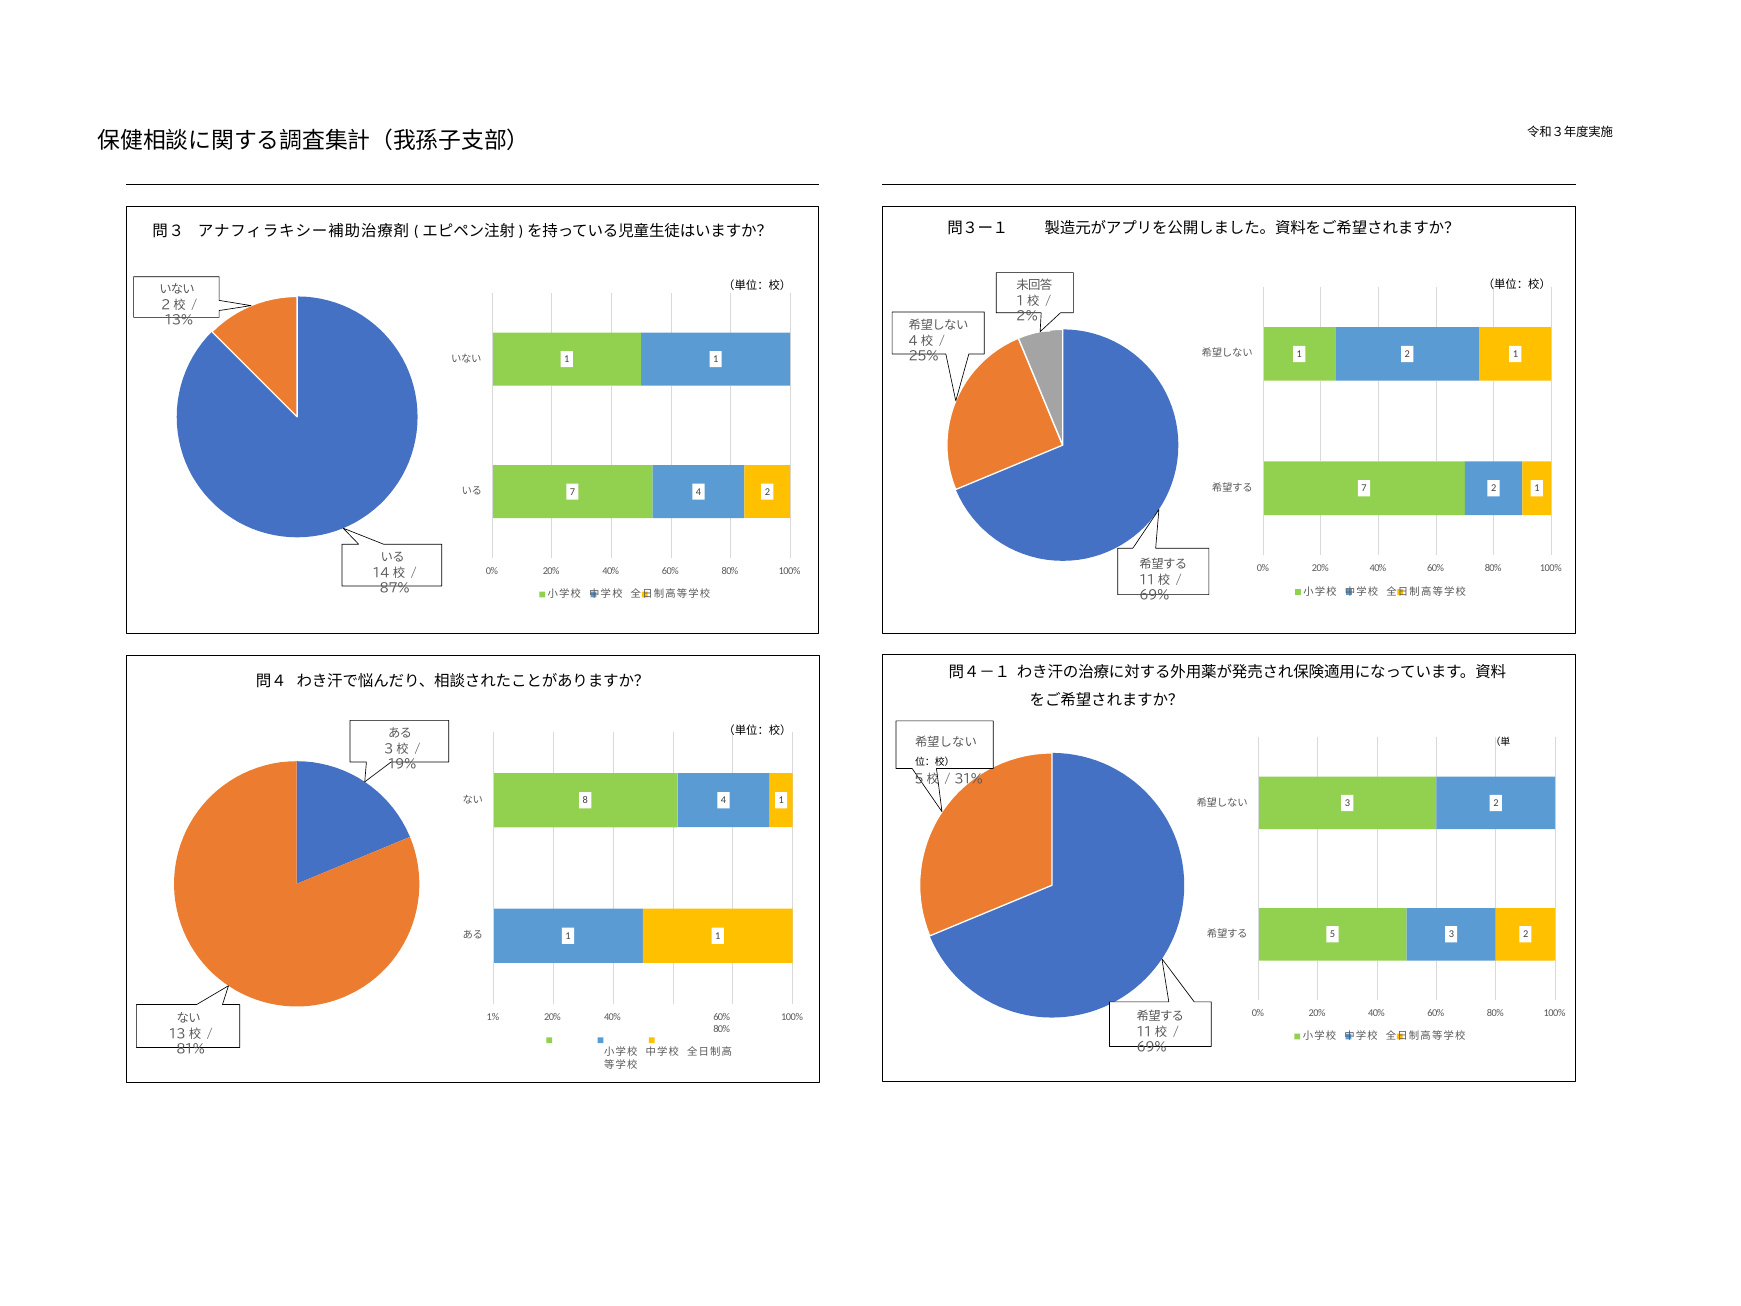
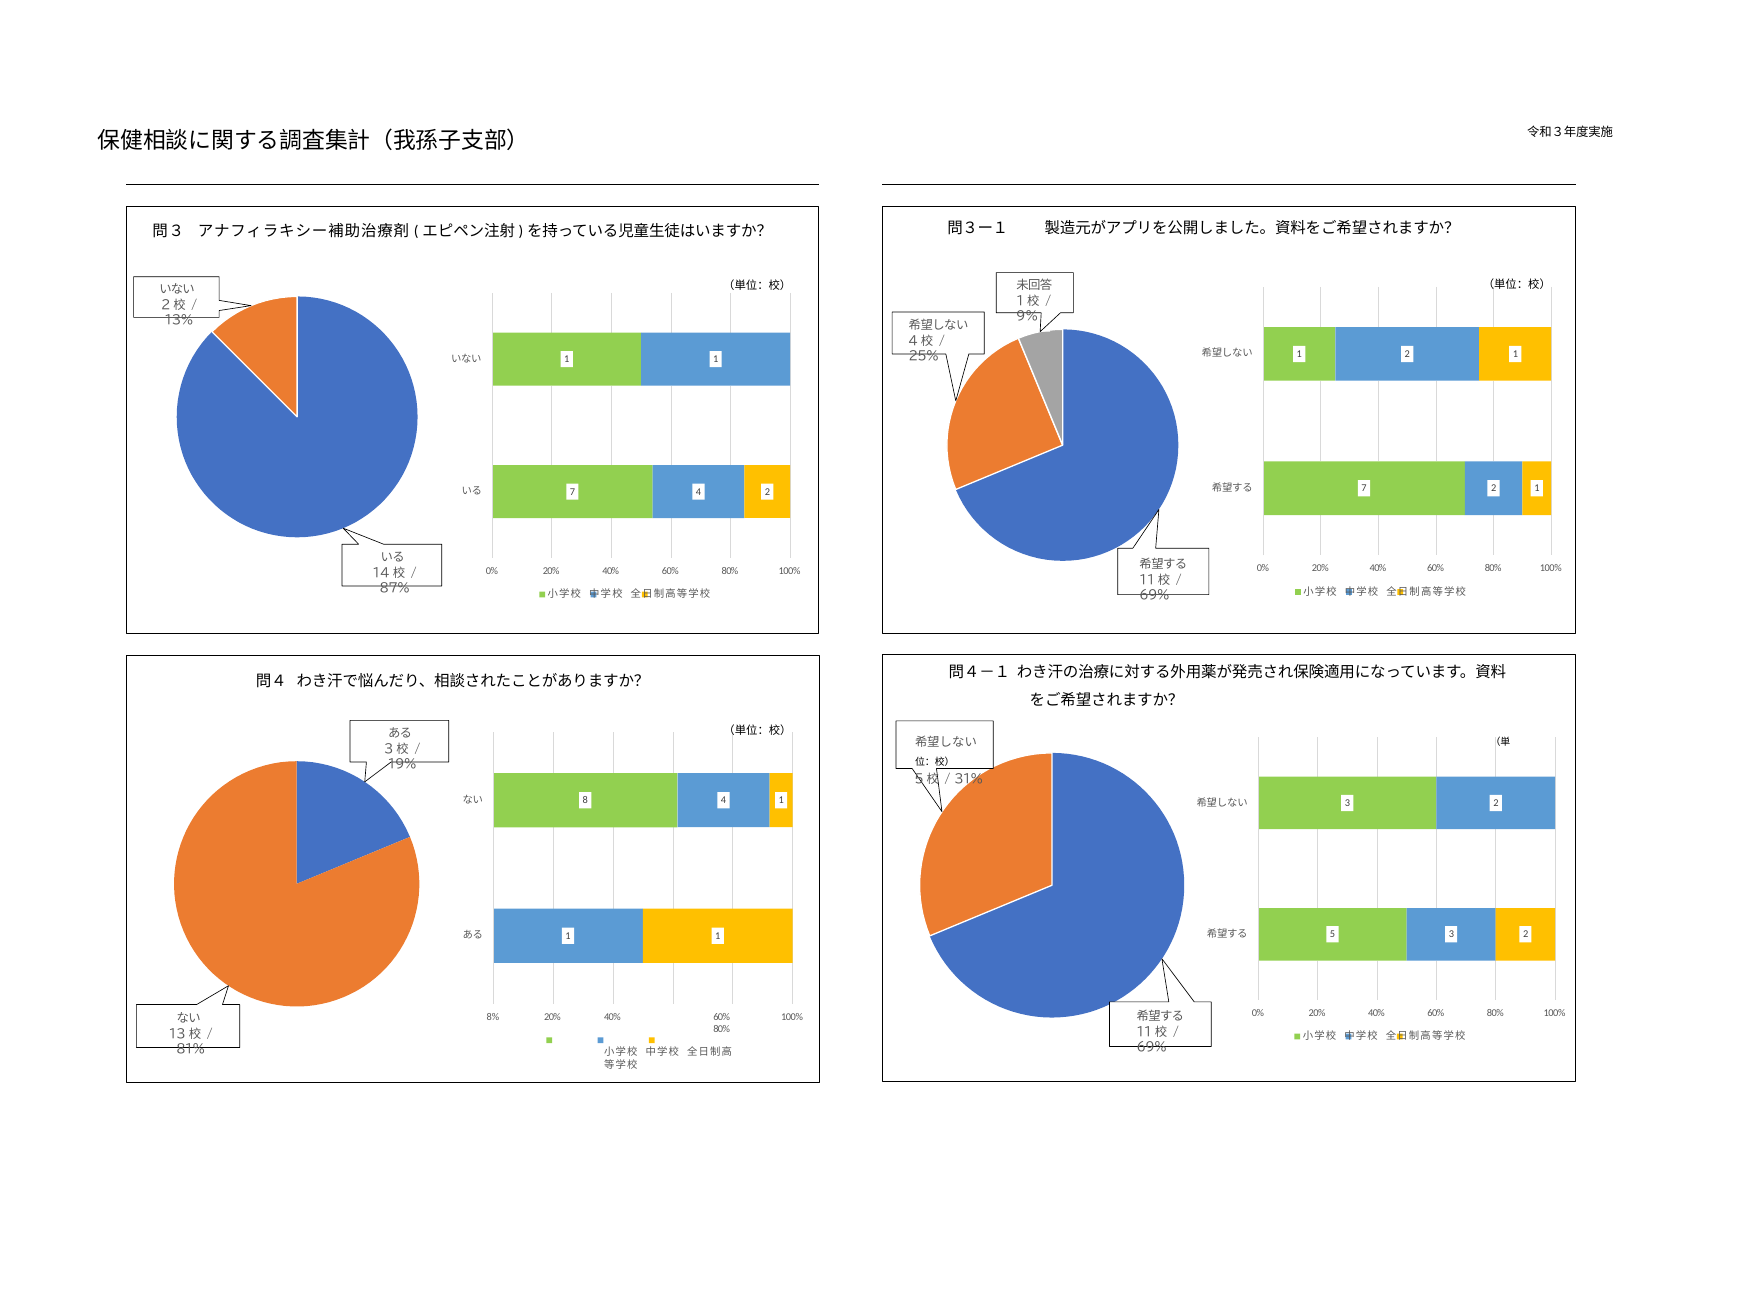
2%: 2% -> 9% (1027, 316)
1%: 1% -> 8% (493, 1017)
